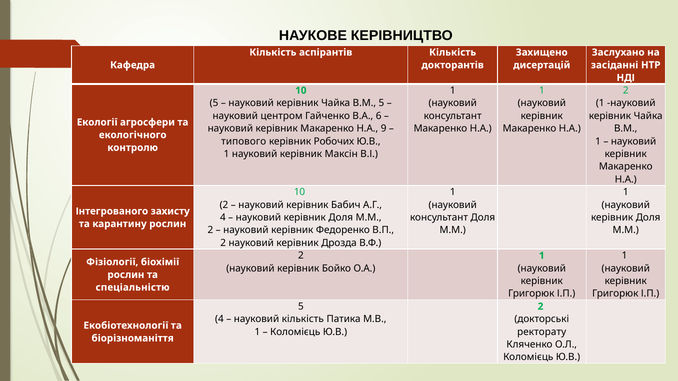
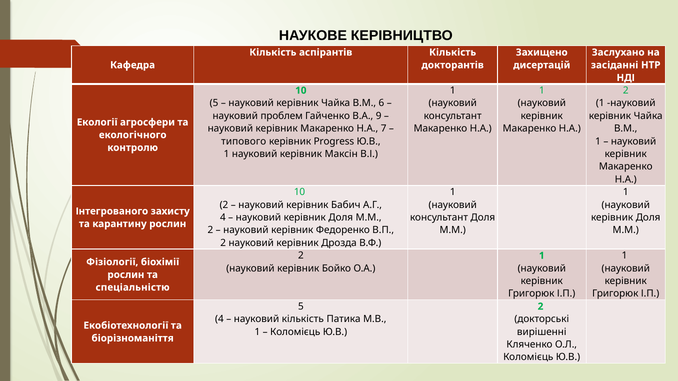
В.М 5: 5 -> 6 (381, 103)
центром: центром -> проблем (282, 116)
6: 6 -> 9 (379, 116)
9: 9 -> 7 (384, 129)
Робочих: Робочих -> Progress (334, 141)
ректорату: ректорату -> вирішенні (542, 332)
